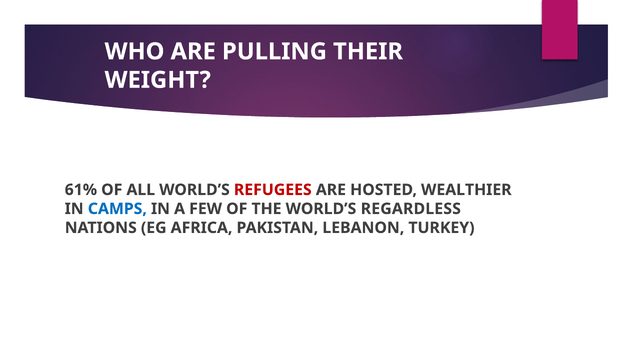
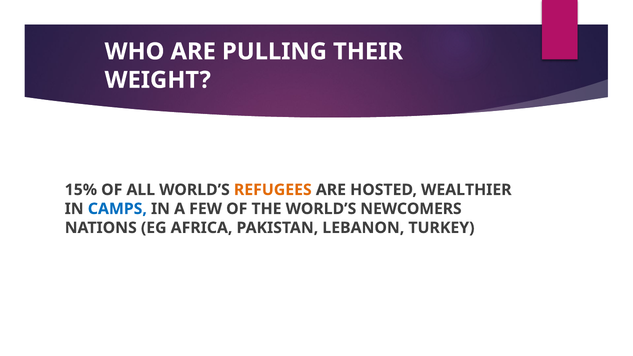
61%: 61% -> 15% (81, 190)
REFUGEES colour: red -> orange (273, 190)
REGARDLESS: REGARDLESS -> NEWCOMERS (411, 209)
